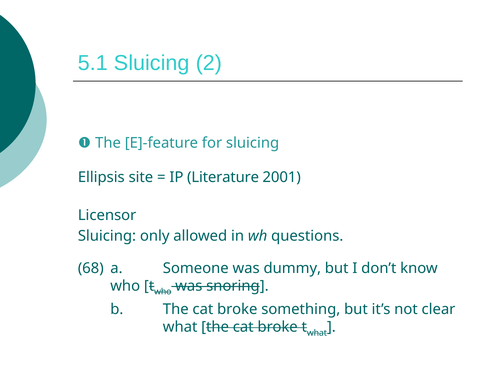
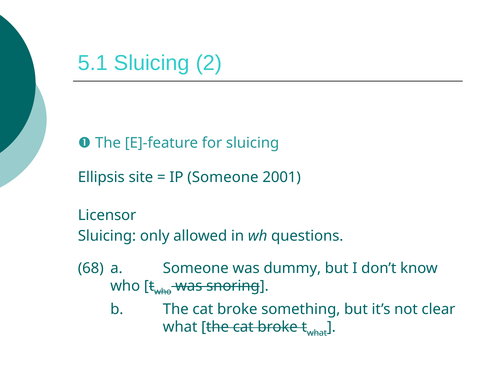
IP Literature: Literature -> Someone (223, 177)
